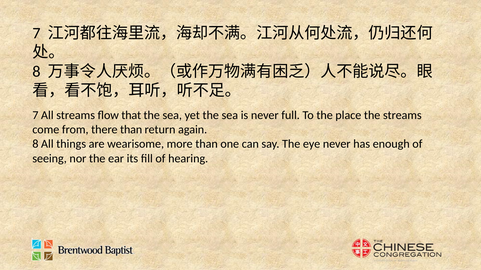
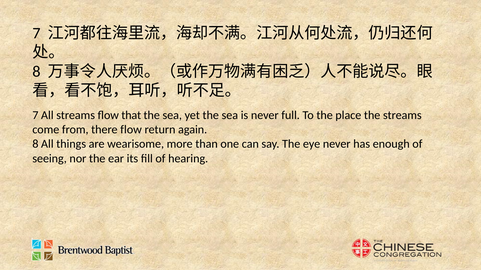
there than: than -> flow (131, 130)
